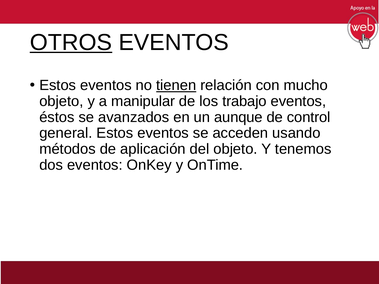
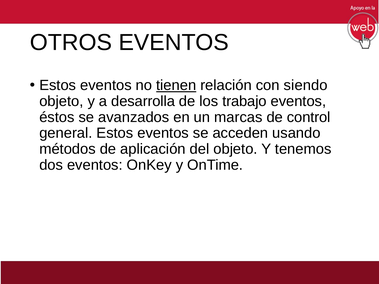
OTROS underline: present -> none (71, 42)
mucho: mucho -> siendo (306, 85)
manipular: manipular -> desarrolla (143, 101)
aunque: aunque -> marcas (238, 117)
